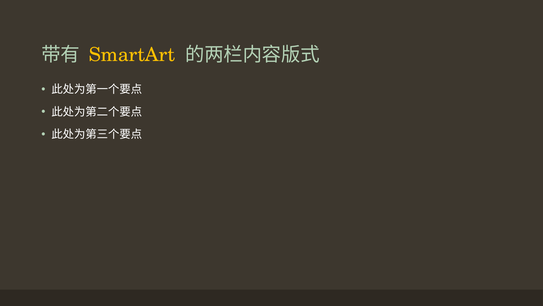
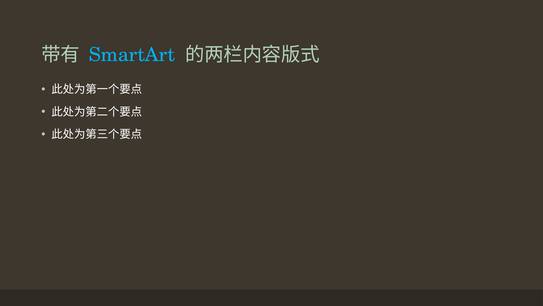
SmartArt colour: yellow -> light blue (132, 55)
